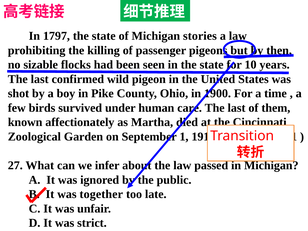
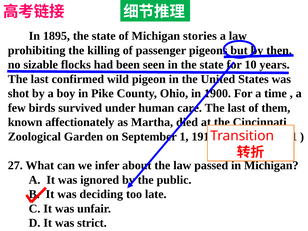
1797: 1797 -> 1895 (56, 36)
together: together -> deciding (101, 194)
